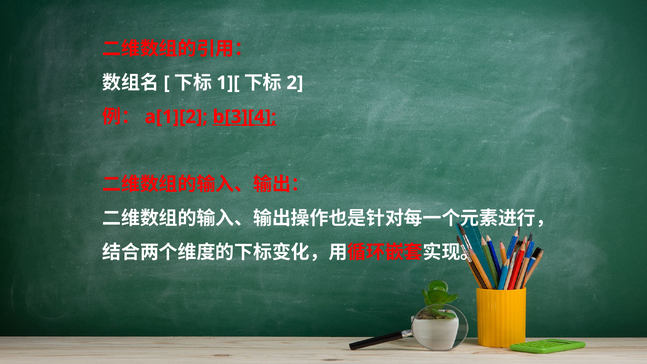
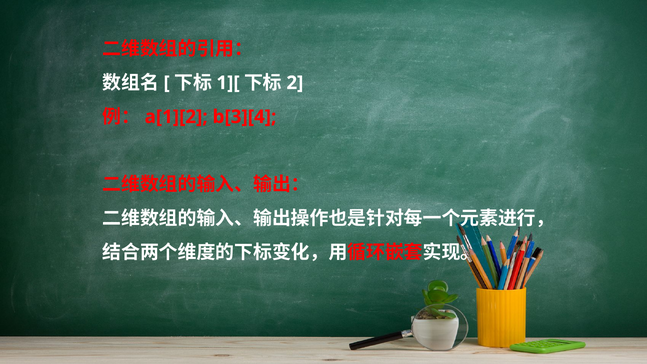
b[3][4 underline: present -> none (244, 117)
